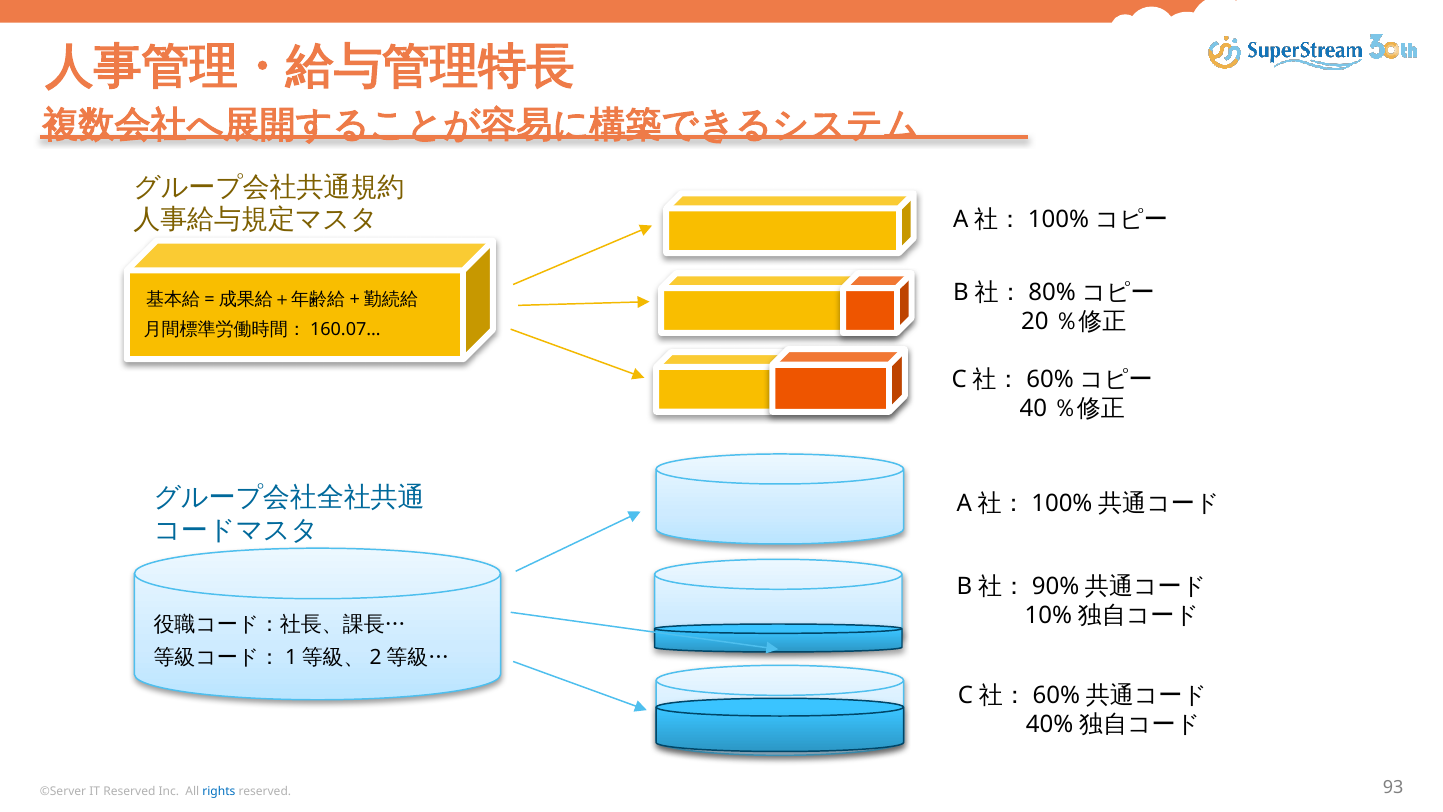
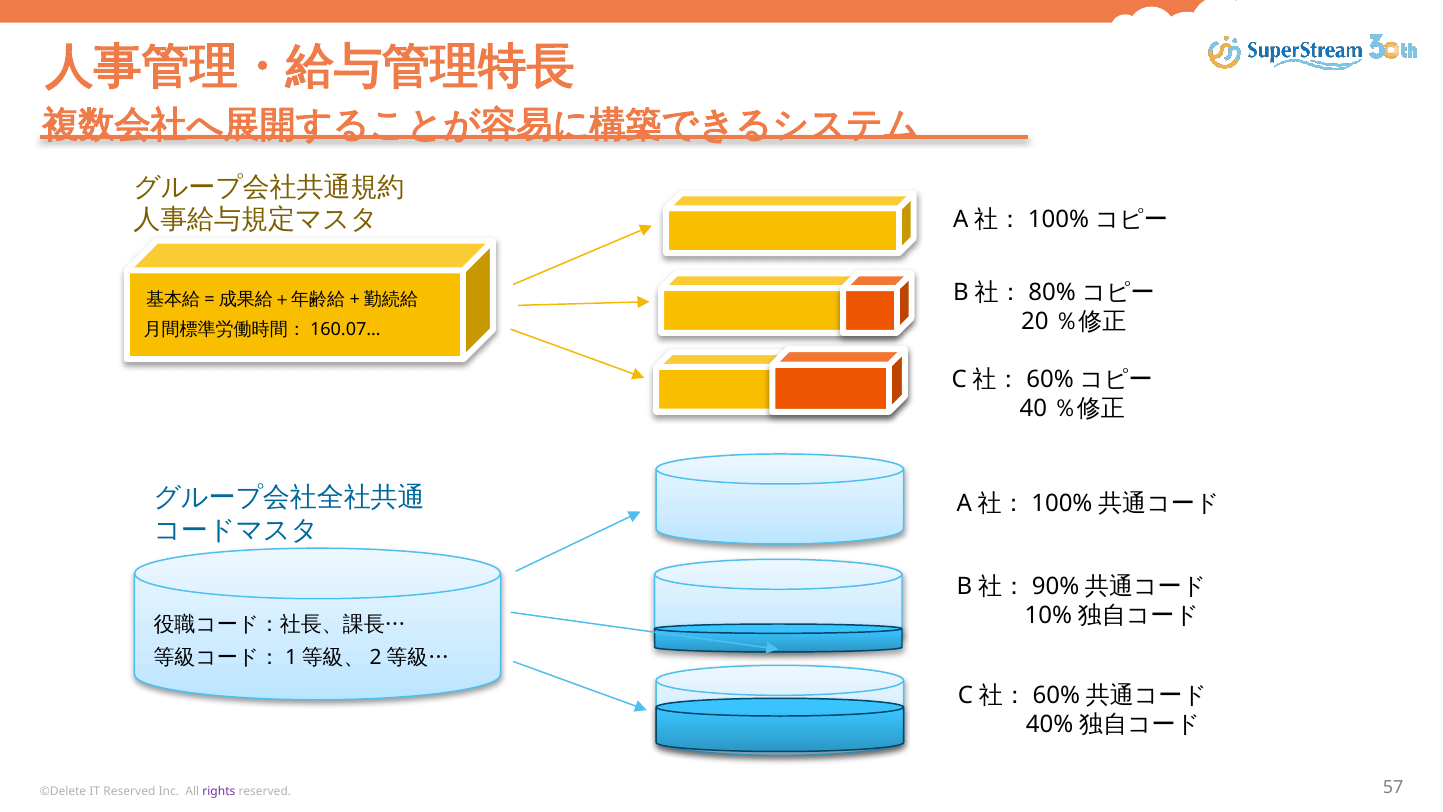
©Server: ©Server -> ©Delete (63, 791)
rights colour: blue -> purple (219, 791)
93: 93 -> 57 (1393, 787)
